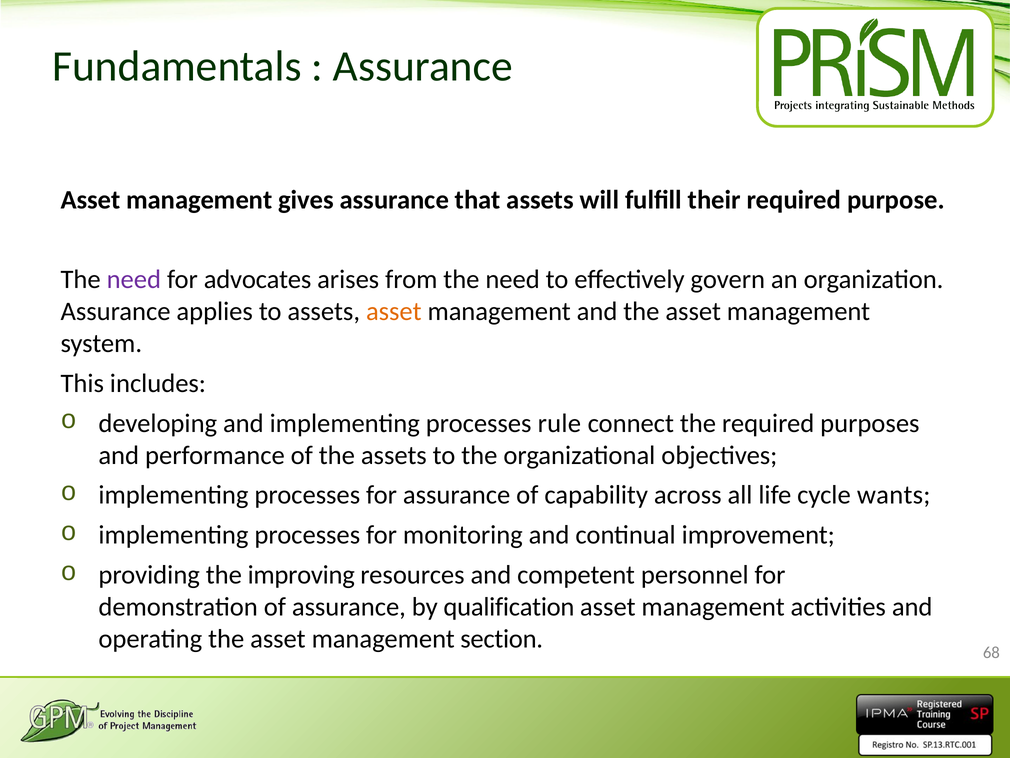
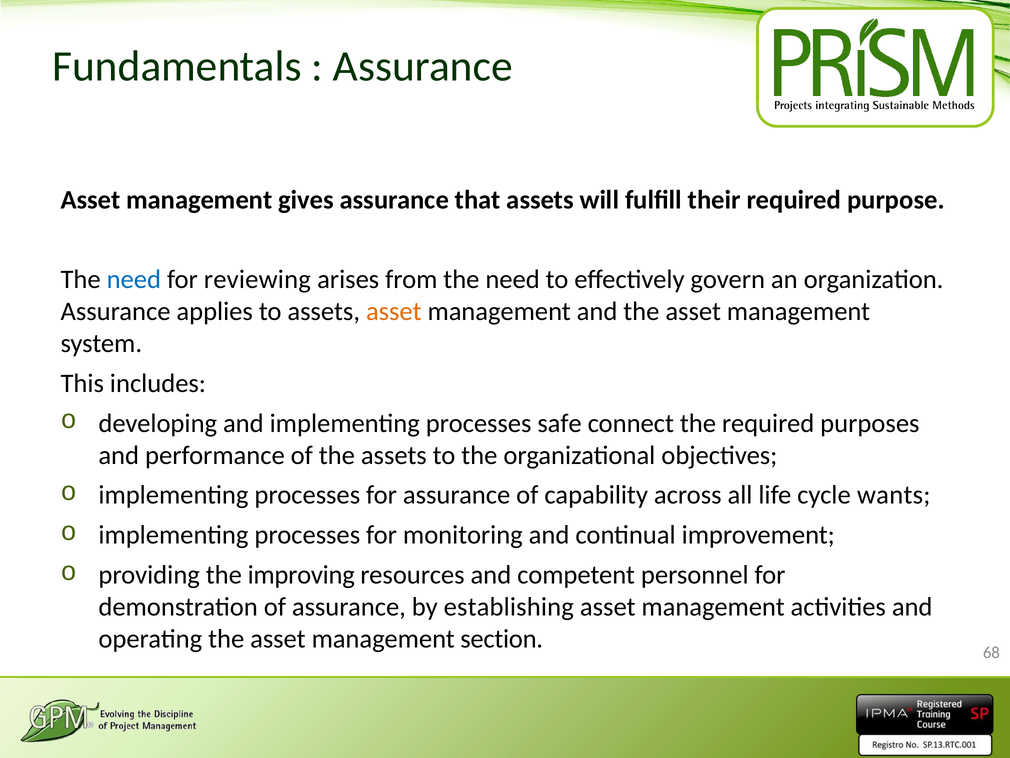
need colour: purple -> blue (134, 279)
advocates: advocates -> reviewing (257, 279)
rule: rule -> safe (560, 423)
qualification: qualification -> establishing (509, 606)
